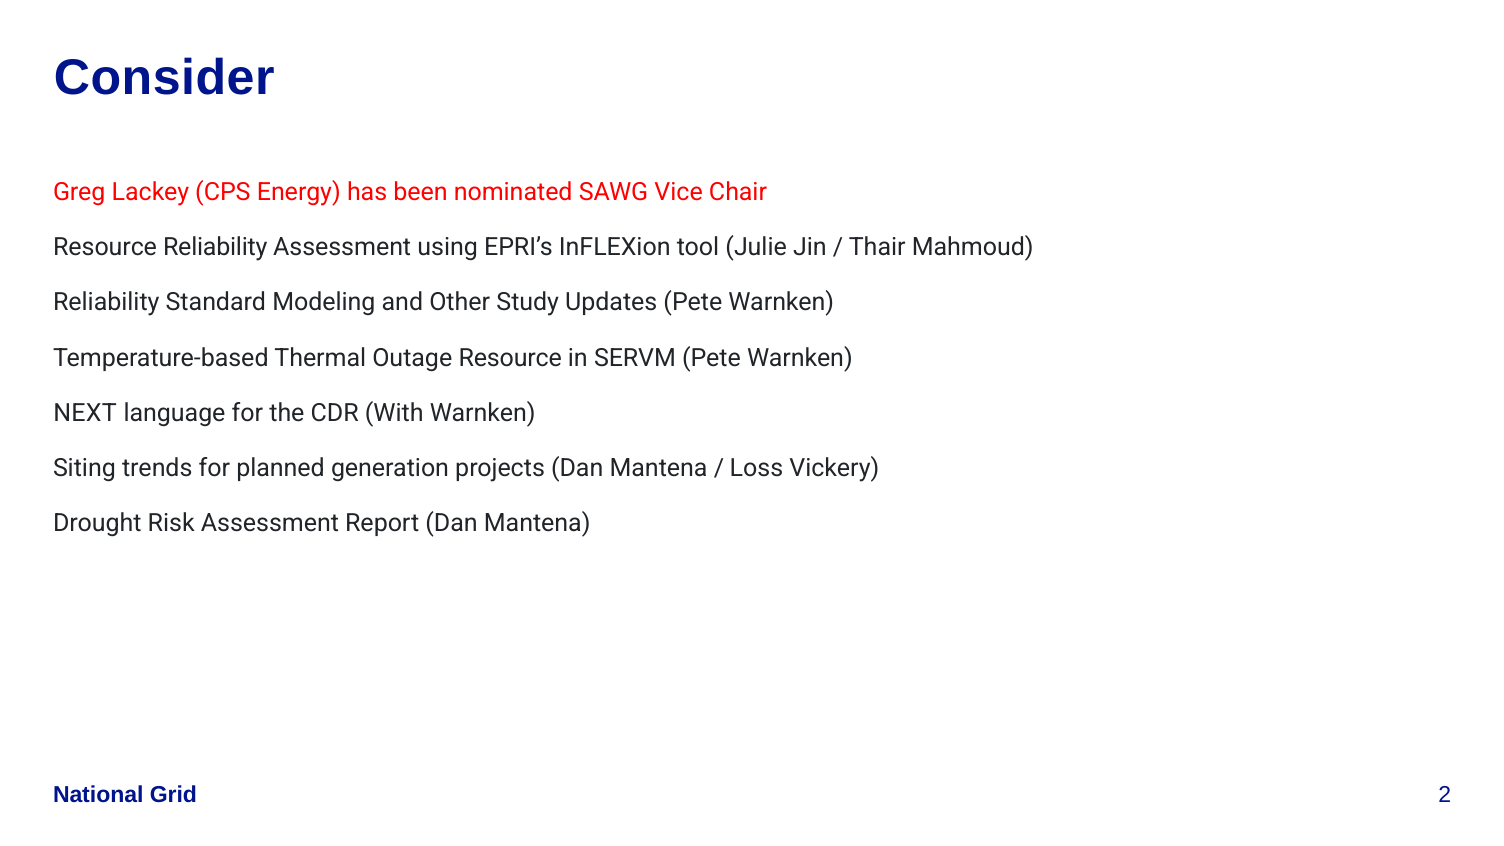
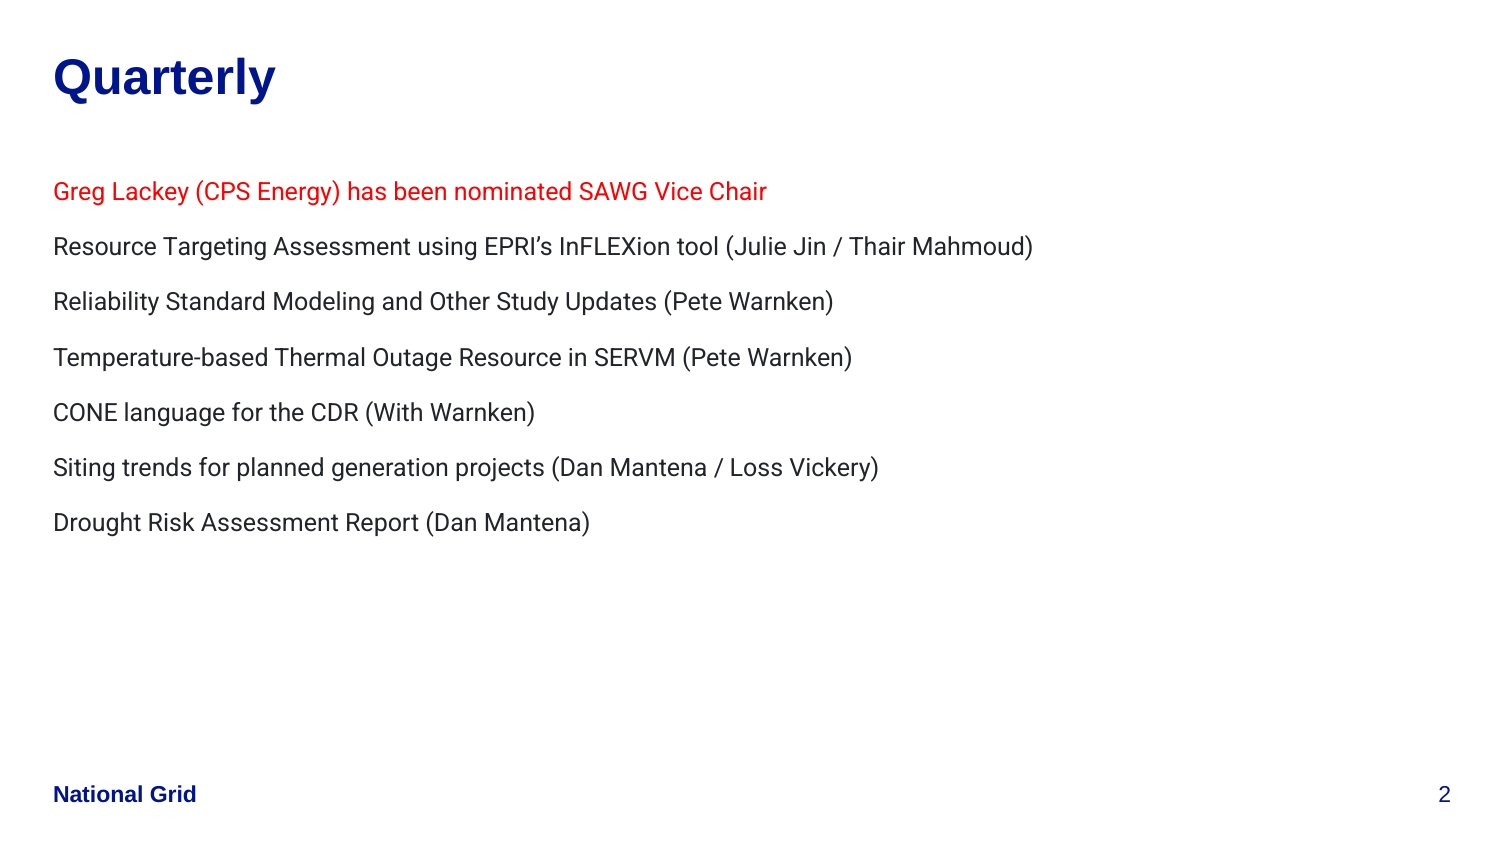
Consider: Consider -> Quarterly (164, 78)
Resource Reliability: Reliability -> Targeting (215, 248)
NEXT: NEXT -> CONE (85, 413)
